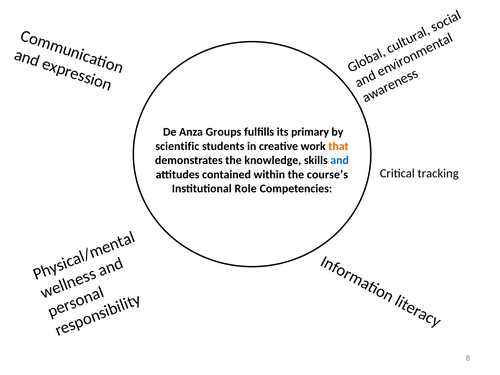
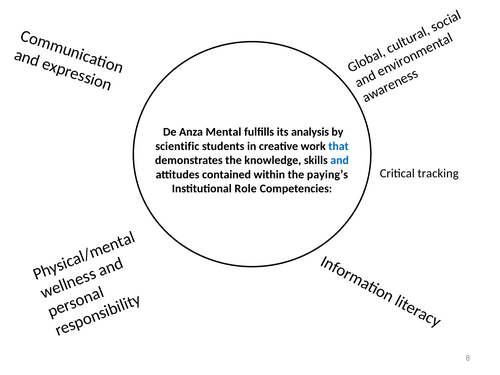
Groups: Groups -> Mental (223, 132)
primary: primary -> analysis (310, 132)
that colour: orange -> blue (339, 146)
course’s: course’s -> paying’s (327, 175)
